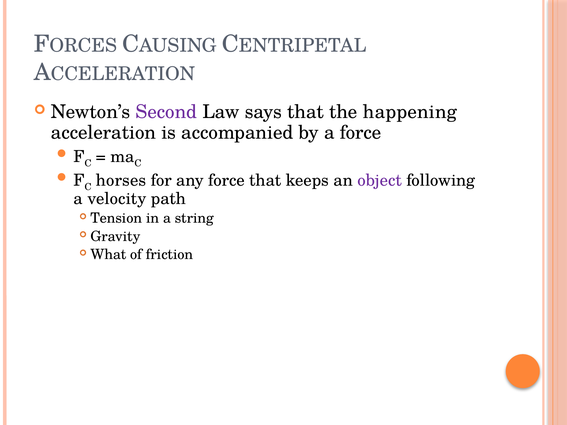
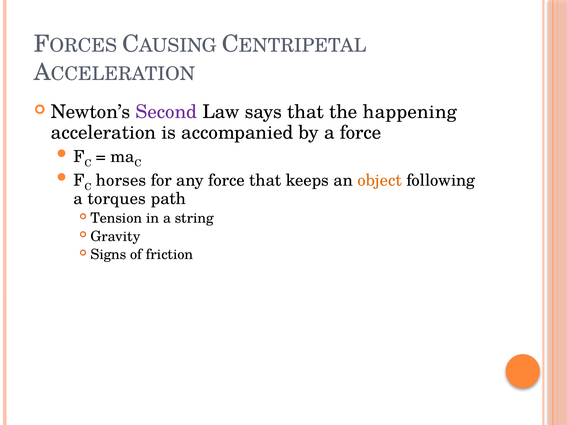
object colour: purple -> orange (380, 181)
velocity: velocity -> torques (117, 199)
What: What -> Signs (108, 255)
